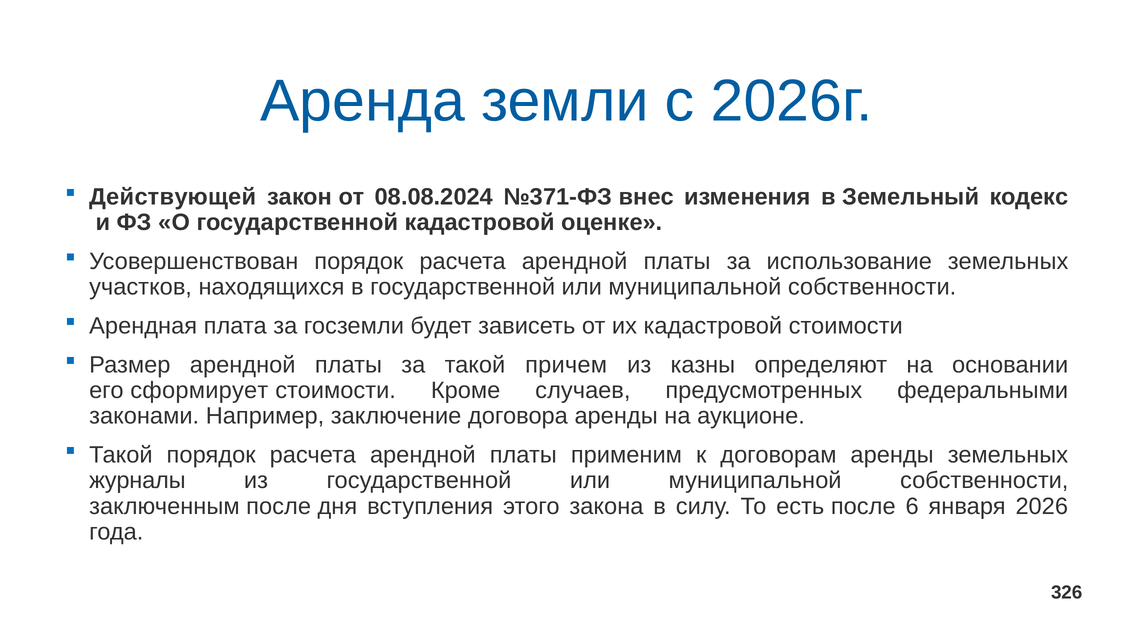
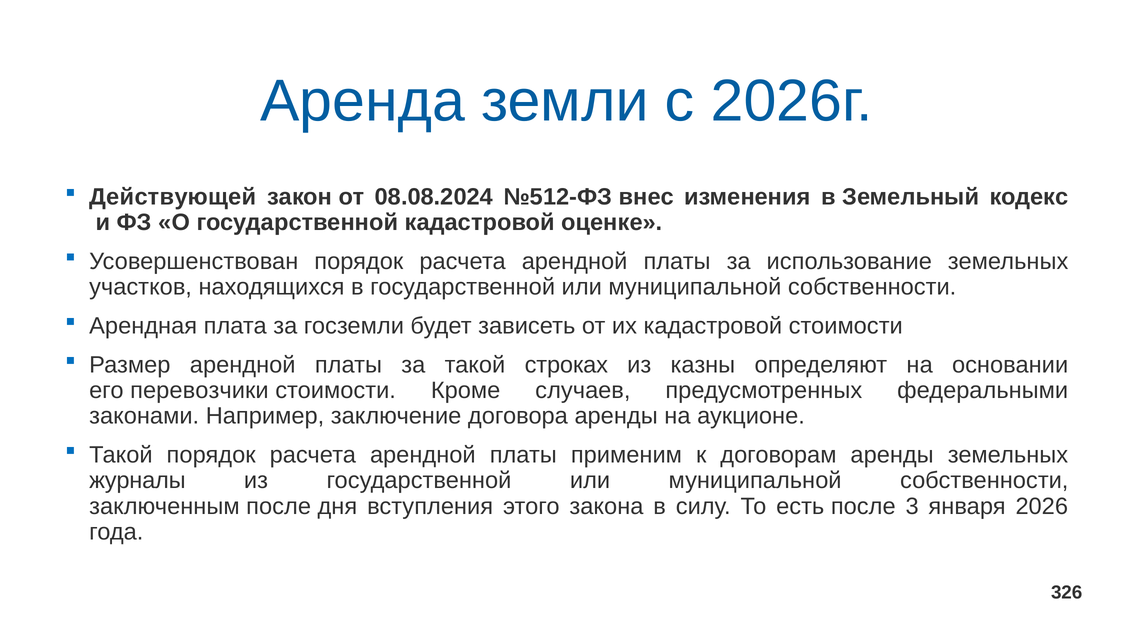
№371-ФЗ: №371-ФЗ -> №512-ФЗ (558, 197)
причем: причем -> строках (566, 365)
сформирует: сформирует -> перевозчики (199, 390)
6: 6 -> 3 (912, 506)
